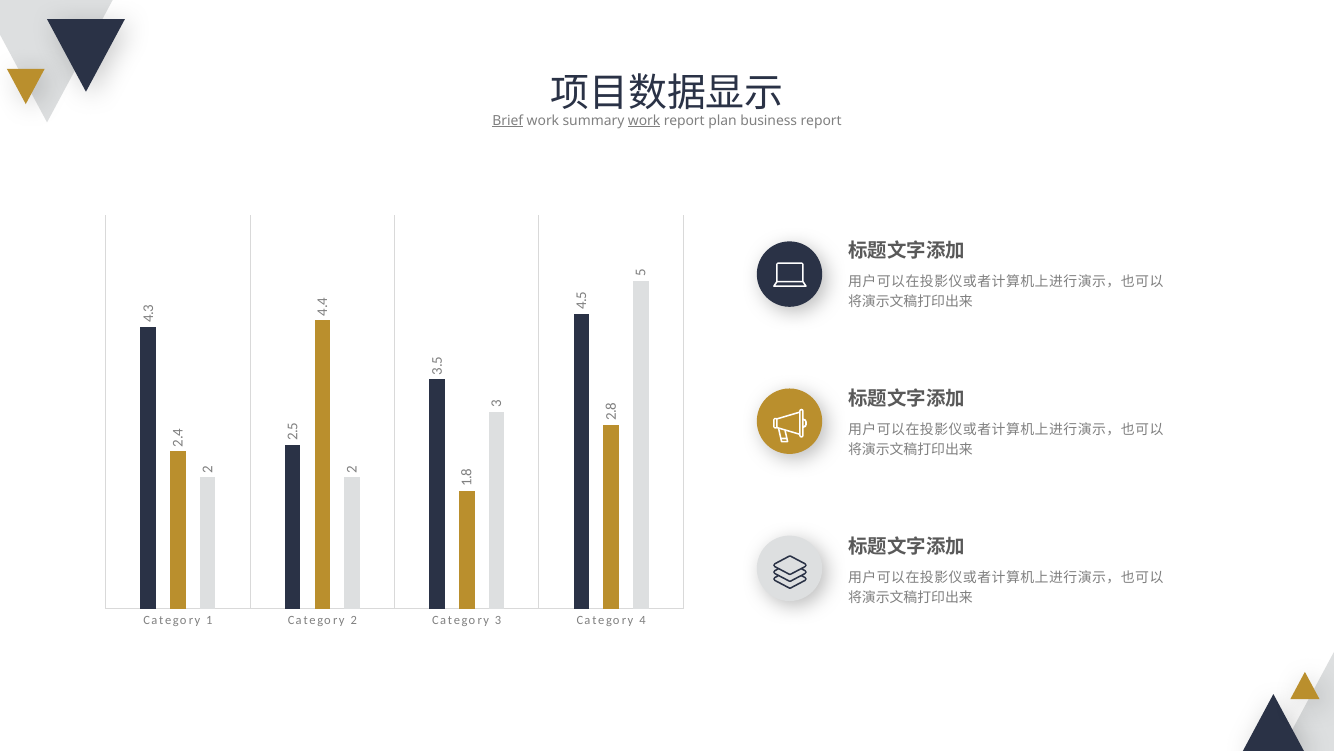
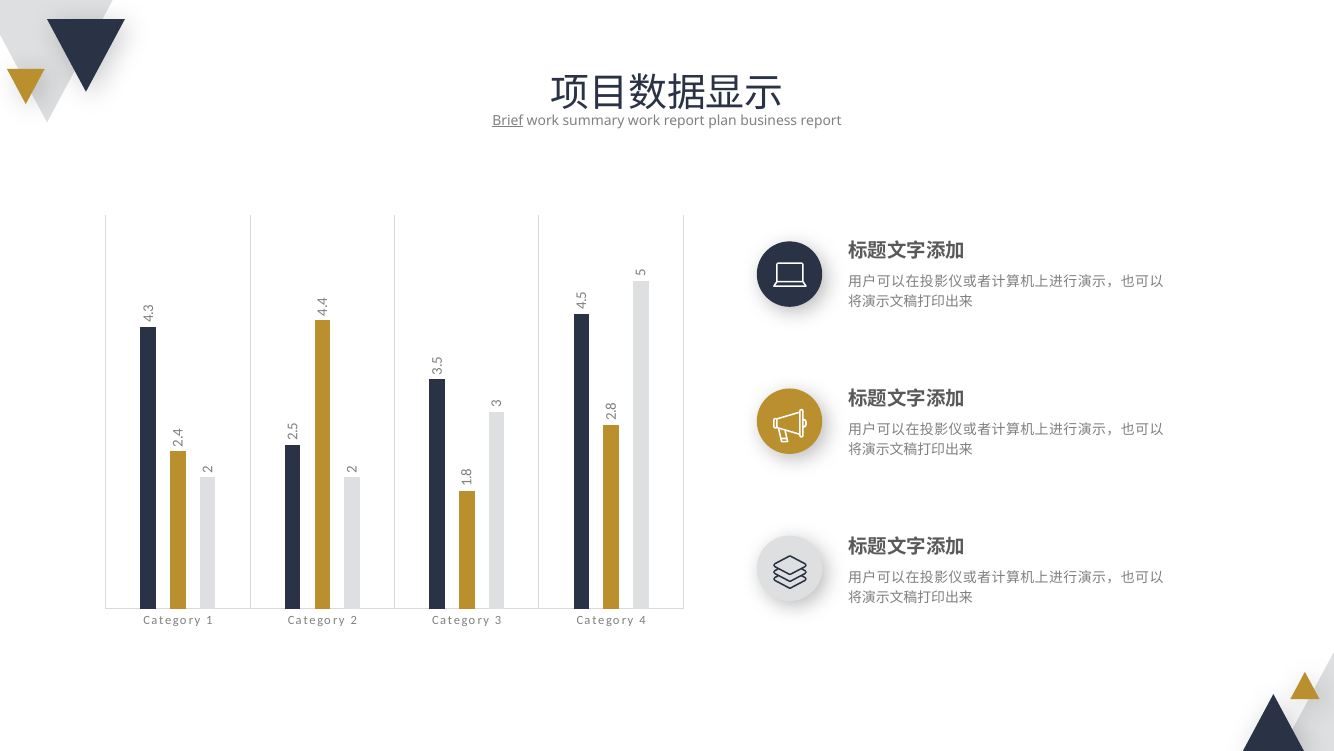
work underline: present -> none (644, 120)
